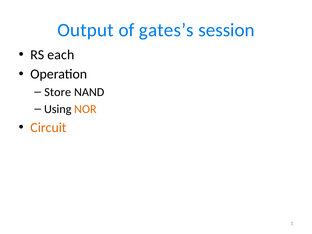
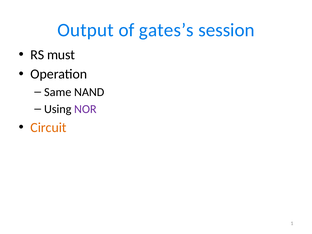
each: each -> must (61, 55)
Store: Store -> Same (58, 92)
NOR colour: orange -> purple (85, 109)
